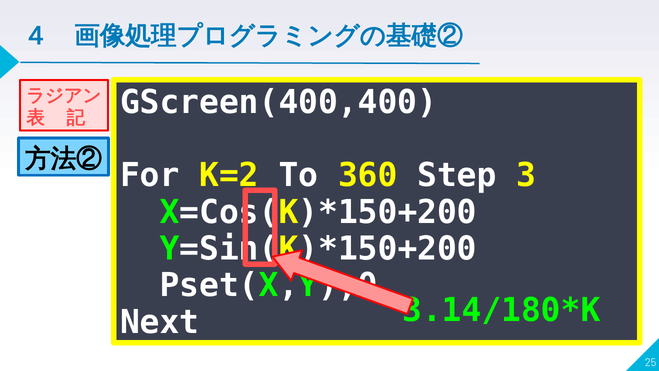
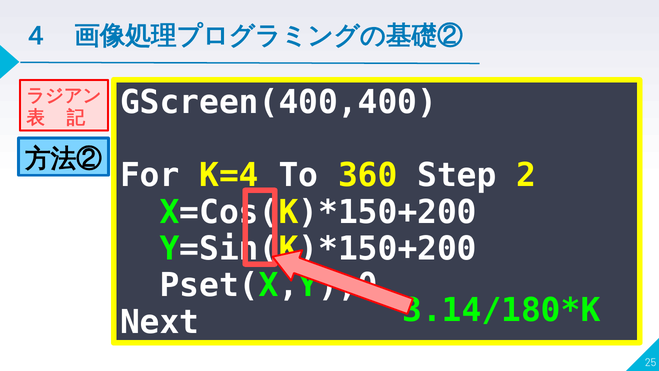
K=2: K=2 -> K=4 (229, 175)
3: 3 -> 2 (526, 175)
